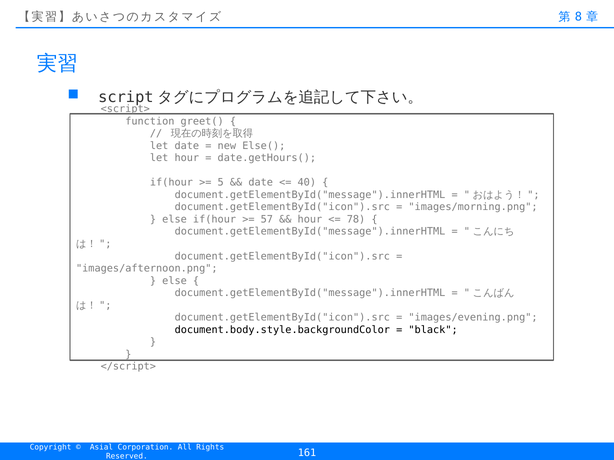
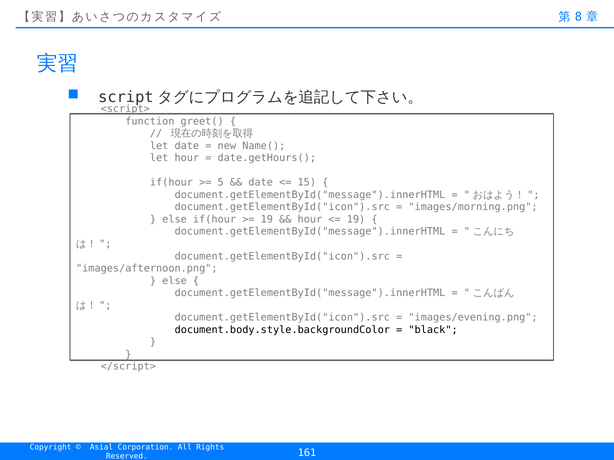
Else(: Else( -> Name( (264, 146)
40: 40 -> 15 (307, 183)
57: 57 -> 19 (267, 220)
78: 78 -> 19 (356, 220)
